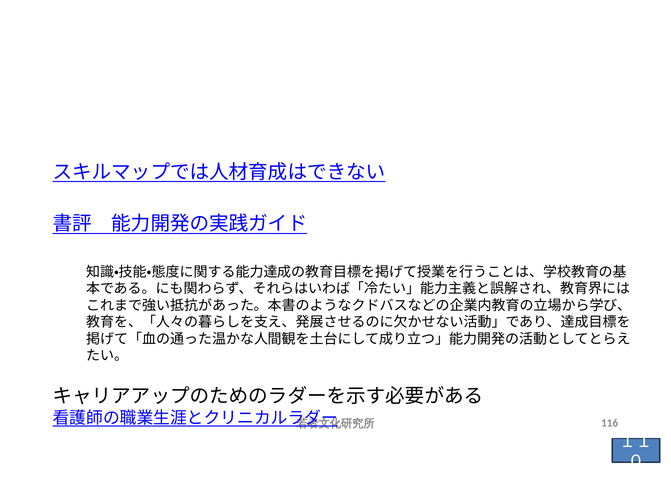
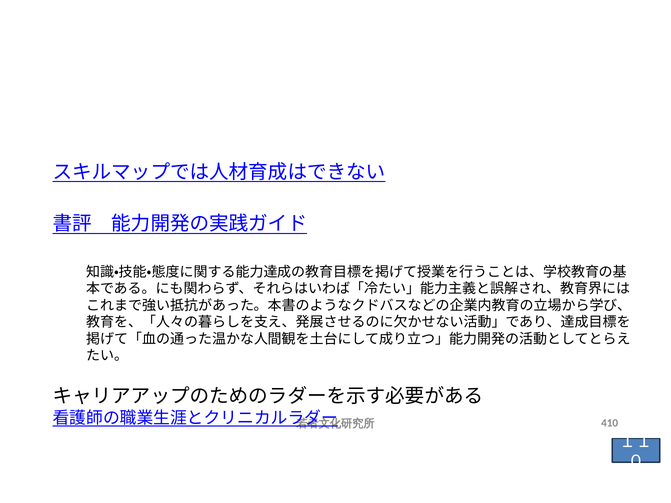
116: 116 -> 410 (610, 423)
